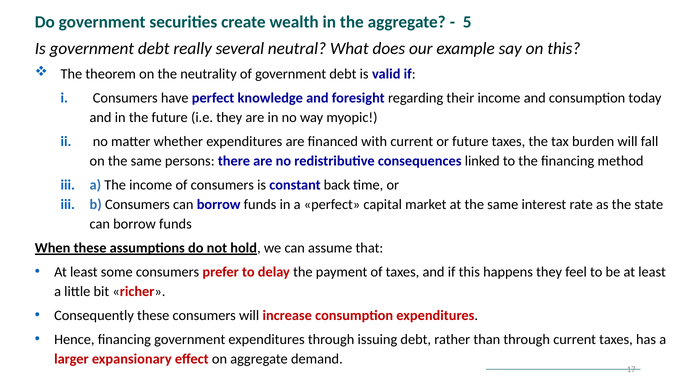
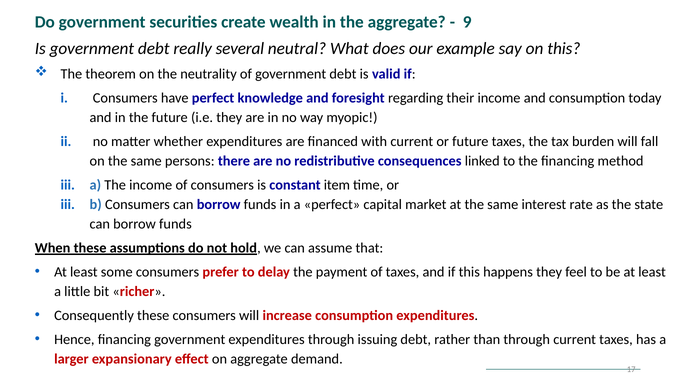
5: 5 -> 9 (467, 22)
back: back -> item (337, 185)
